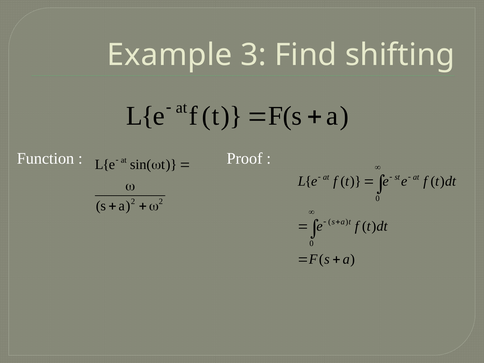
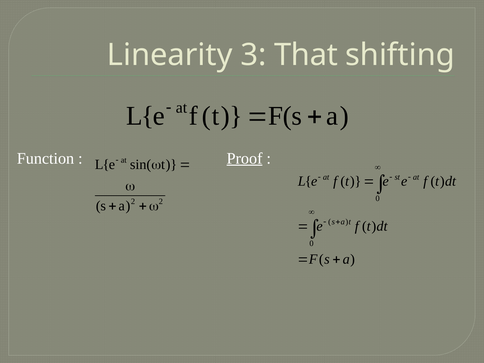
Example: Example -> Linearity (170, 55)
Find: Find -> That (306, 55)
Proof underline: none -> present (245, 158)
